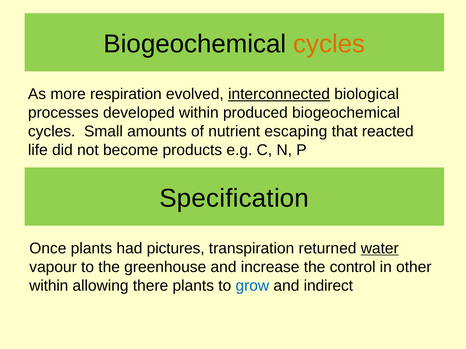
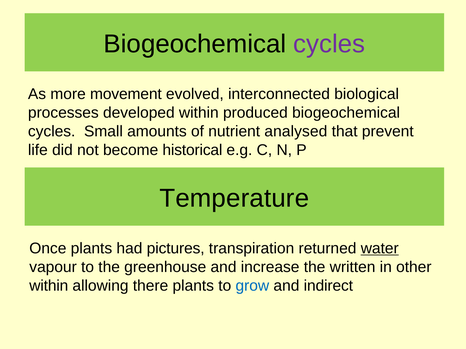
cycles colour: orange -> purple (329, 44)
respiration: respiration -> movement (126, 94)
interconnected underline: present -> none (279, 94)
escaping: escaping -> analysed (296, 132)
reacted: reacted -> prevent (388, 132)
products: products -> historical (192, 150)
Specification: Specification -> Temperature (234, 199)
control: control -> written (353, 267)
